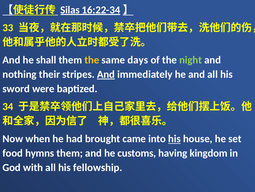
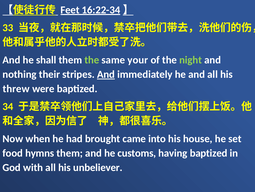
Silas: Silas -> Feet (70, 10)
the colour: yellow -> light green (92, 60)
days: days -> your (138, 60)
sword: sword -> threw (16, 88)
his underline: present -> none (174, 138)
having kingdom: kingdom -> baptized (209, 153)
fellowship: fellowship -> unbeliever (98, 167)
